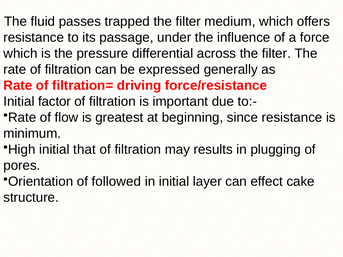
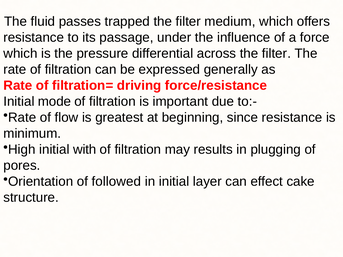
factor: factor -> mode (54, 102)
that: that -> with (85, 150)
